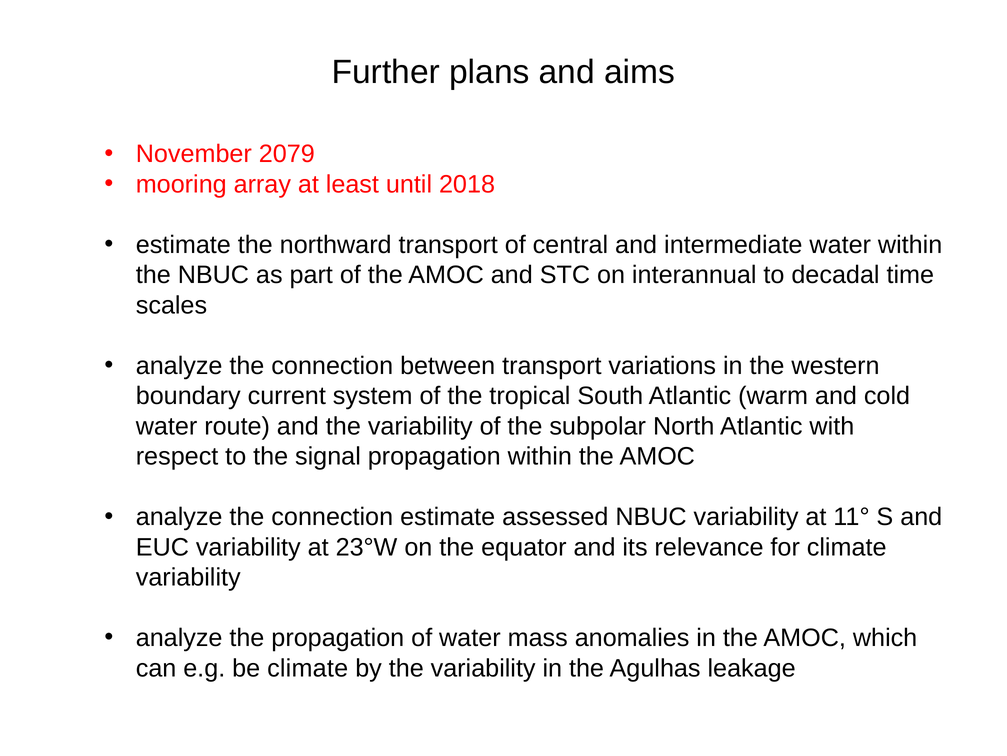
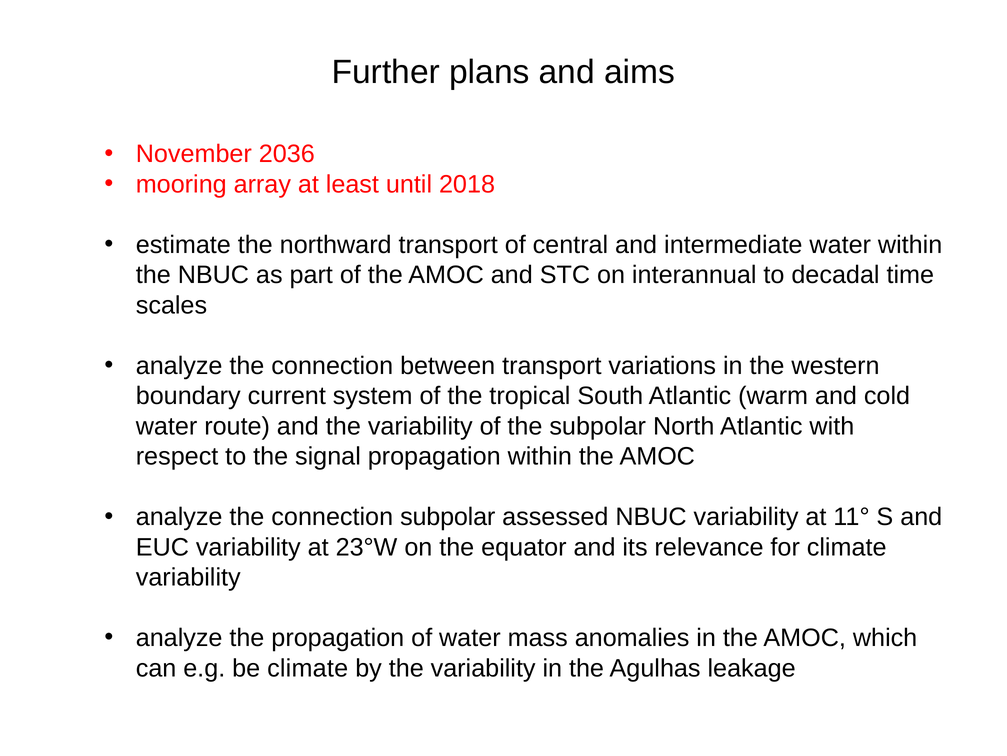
2079: 2079 -> 2036 (287, 154)
connection estimate: estimate -> subpolar (448, 517)
